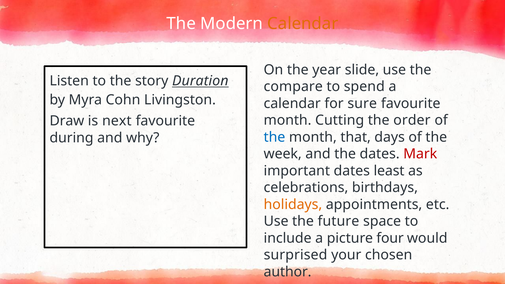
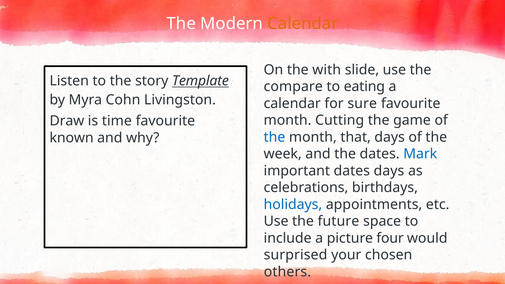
year: year -> with (327, 70)
Duration: Duration -> Template (200, 81)
spend: spend -> eating (364, 87)
order: order -> game (412, 120)
next: next -> time (117, 121)
during: during -> known (72, 138)
Mark colour: red -> blue (420, 154)
dates least: least -> days (389, 171)
holidays colour: orange -> blue (293, 205)
author: author -> others (287, 272)
